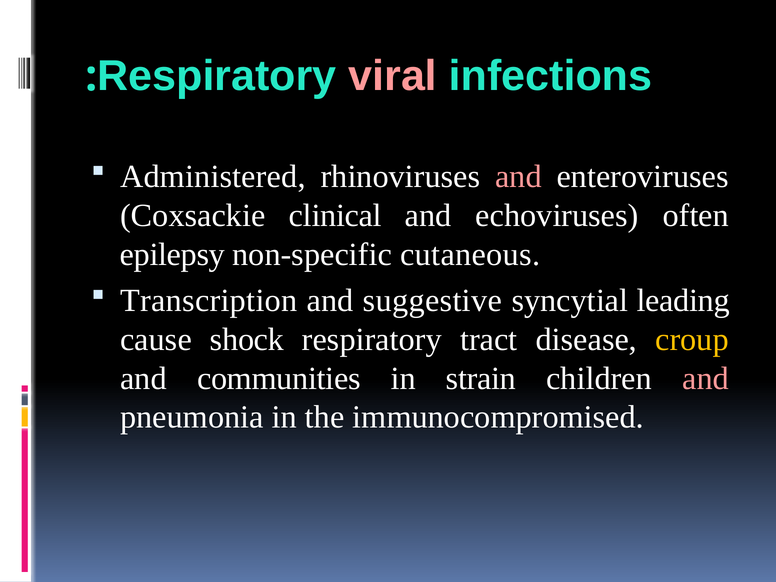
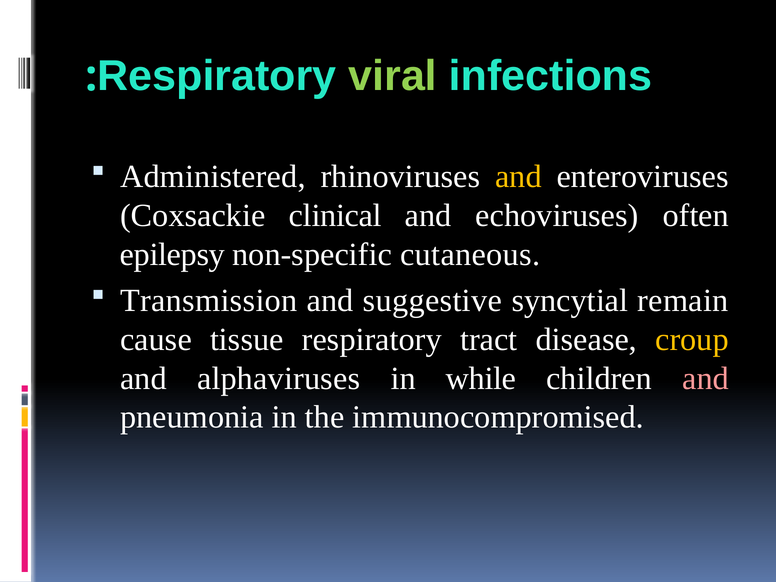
viral colour: pink -> light green (393, 76)
and colour: pink -> yellow (518, 177)
Transcription: Transcription -> Transmission (209, 301)
leading: leading -> remain (683, 301)
shock: shock -> tissue (247, 340)
communities: communities -> alphaviruses (279, 378)
strain: strain -> while (481, 378)
